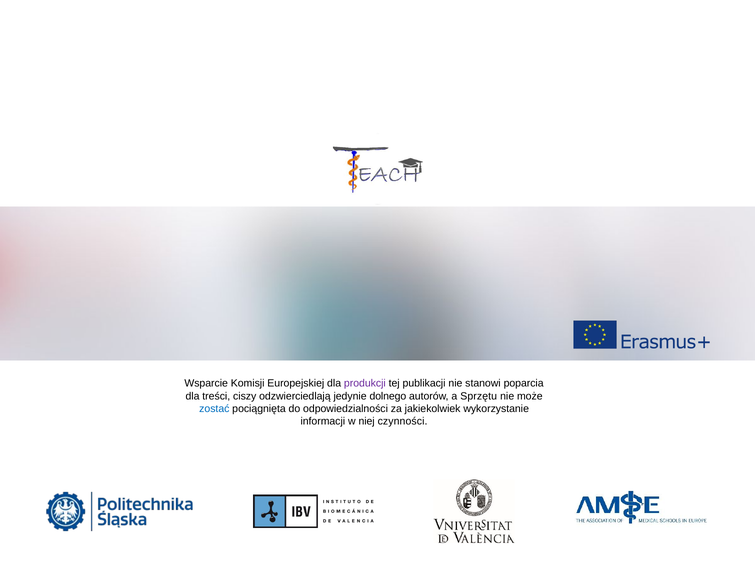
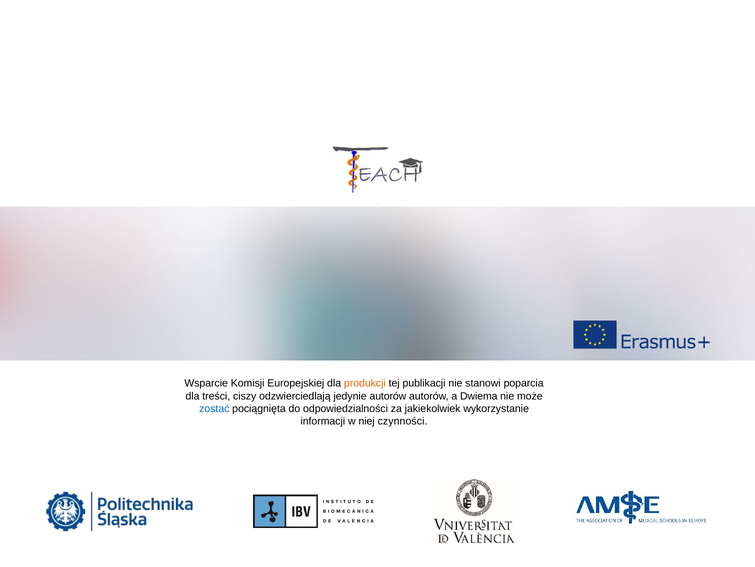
produkcji colour: purple -> orange (365, 383)
jedynie dolnego: dolnego -> autorów (388, 396)
Sprzętu: Sprzętu -> Dwiema (479, 396)
